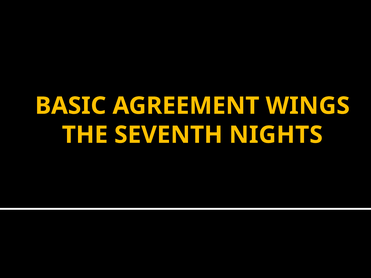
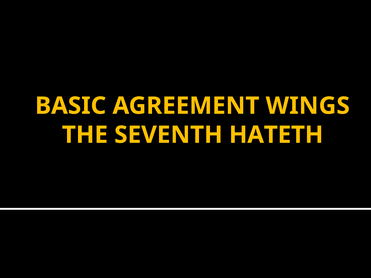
NIGHTS: NIGHTS -> HATETH (276, 135)
